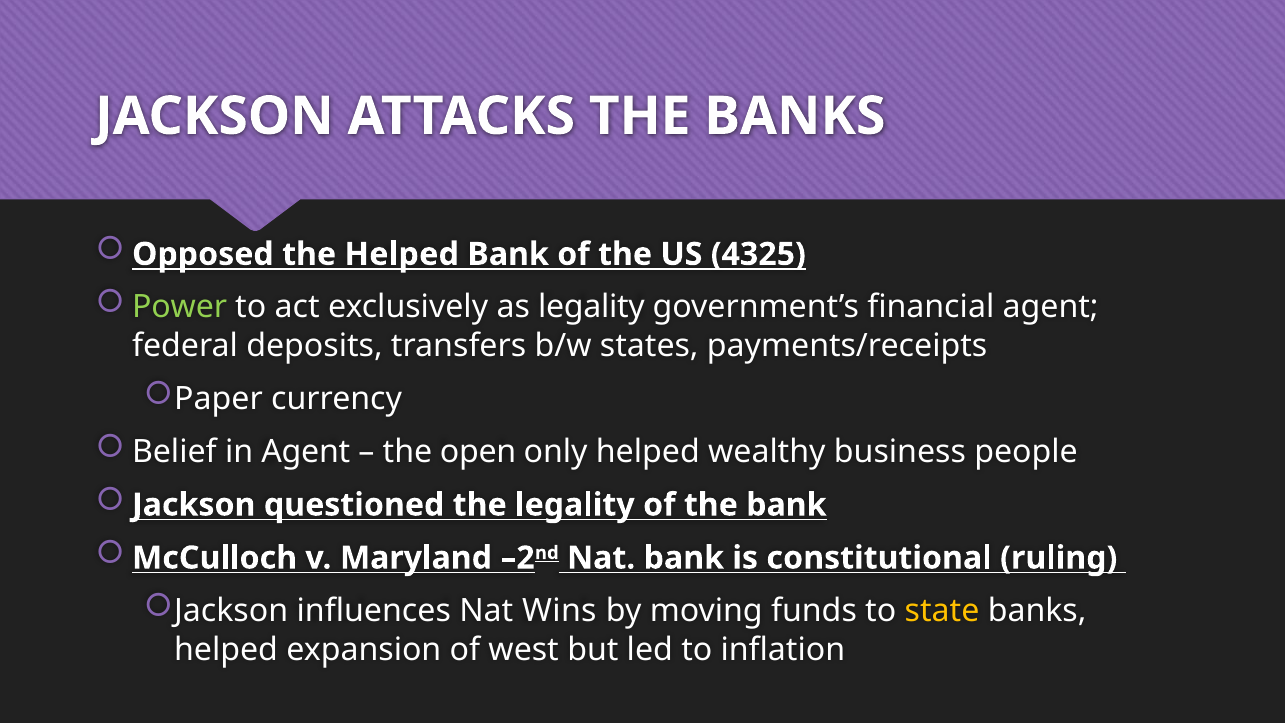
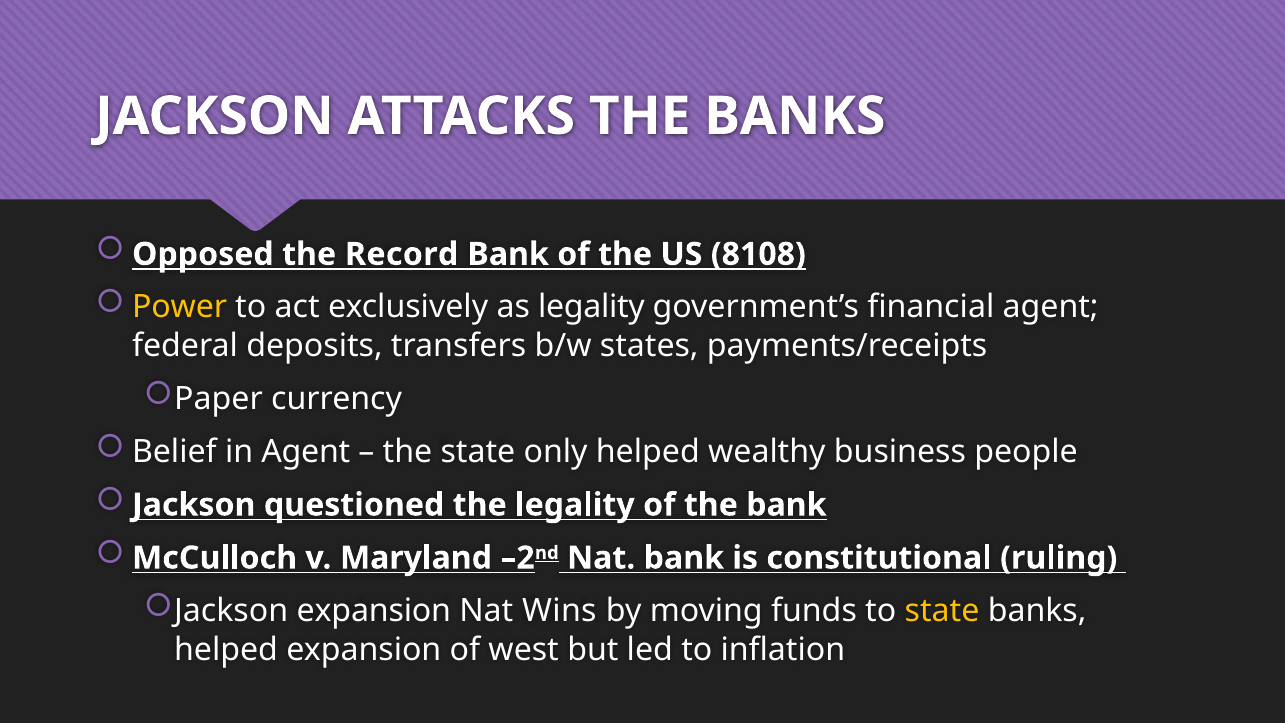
the Helped: Helped -> Record (402, 254)
4325: 4325 -> 8108 (758, 254)
Power colour: light green -> yellow (180, 307)
the open: open -> state (478, 452)
Jackson influences: influences -> expansion (374, 611)
